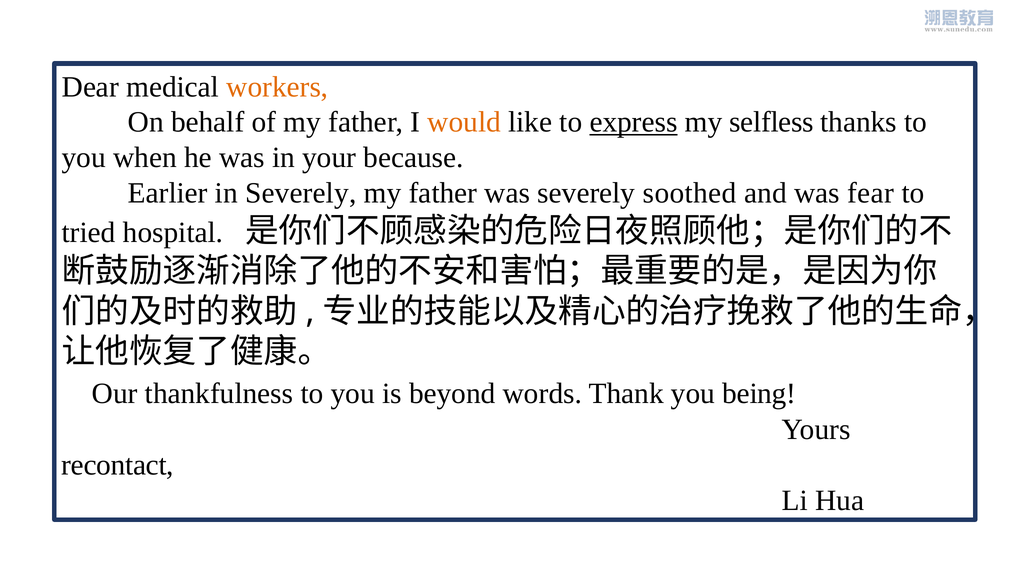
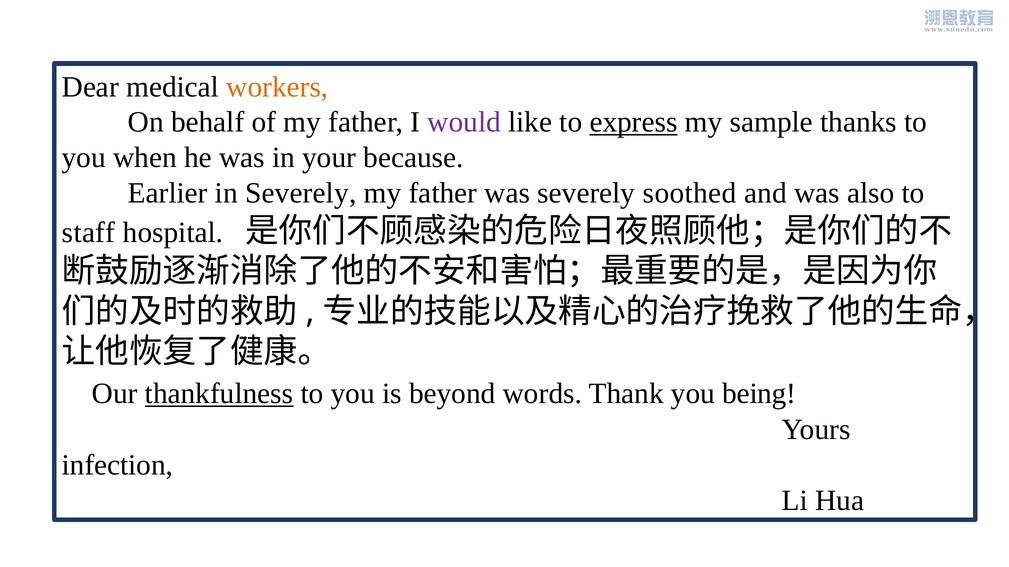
would colour: orange -> purple (464, 122)
selfless: selfless -> sample (771, 122)
fear: fear -> also (871, 193)
tried: tried -> staff (89, 233)
thankfulness underline: none -> present (219, 394)
recontact: recontact -> infection (117, 466)
